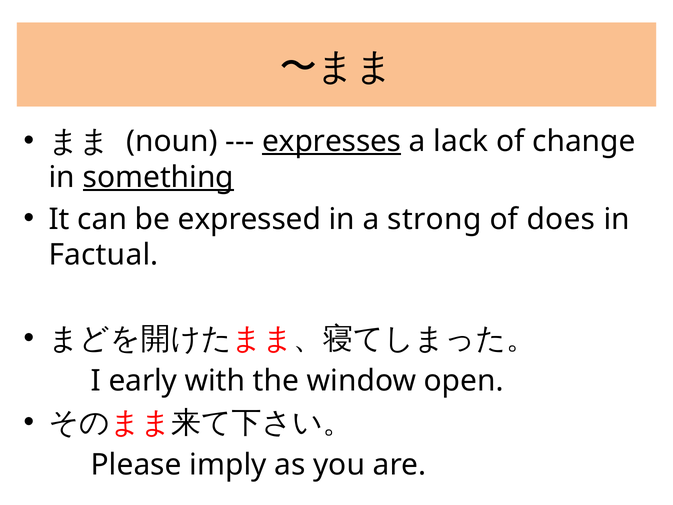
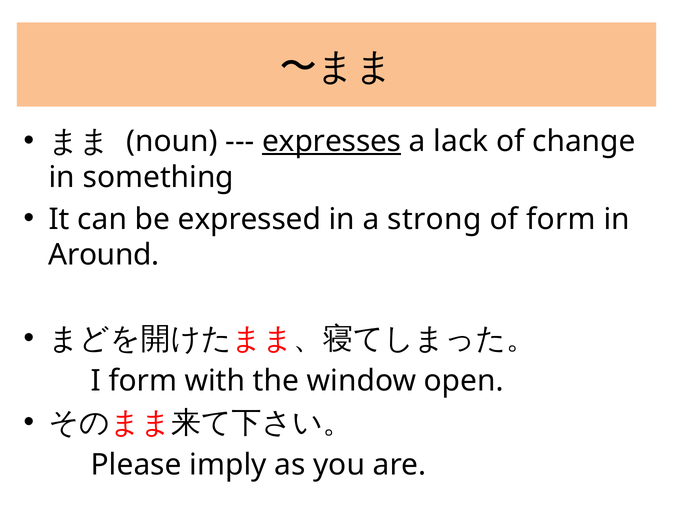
something underline: present -> none (158, 177)
of does: does -> form (561, 219)
Factual: Factual -> Around (104, 255)
I early: early -> form (143, 381)
